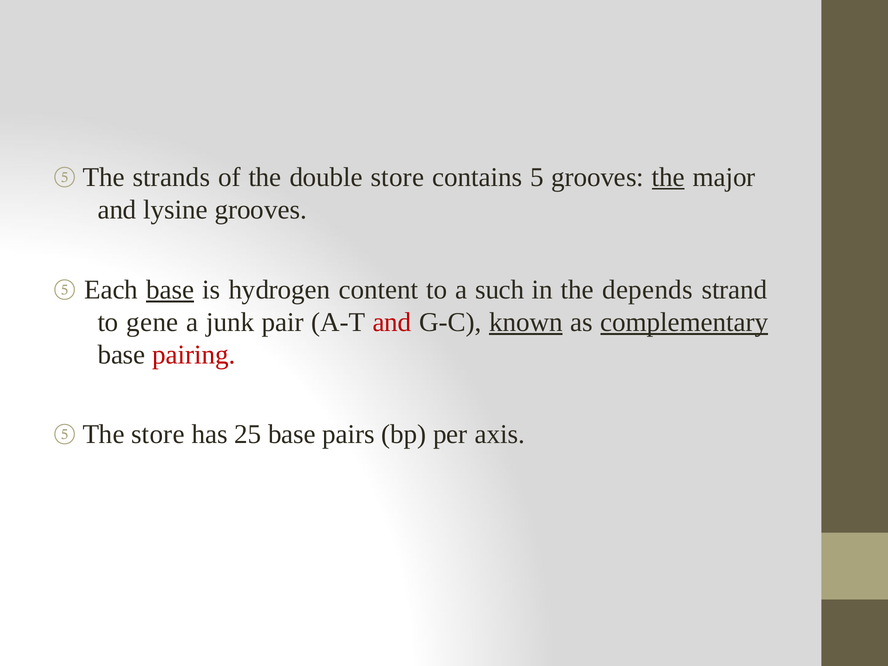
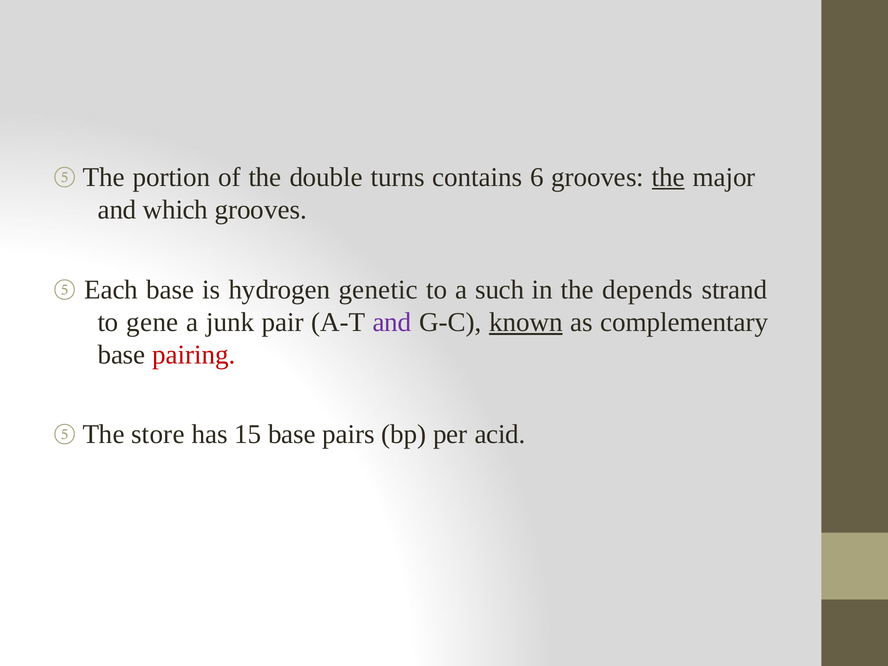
strands: strands -> portion (171, 177)
double store: store -> turns (398, 177)
5: 5 -> 6 (537, 177)
lysine: lysine -> which (175, 210)
base underline: present -> none (170, 290)
content: content -> genetic (378, 290)
and colour: red -> purple (392, 322)
complementary underline: present -> none (684, 322)
25: 25 -> 15 (248, 434)
axis: axis -> acid (500, 434)
